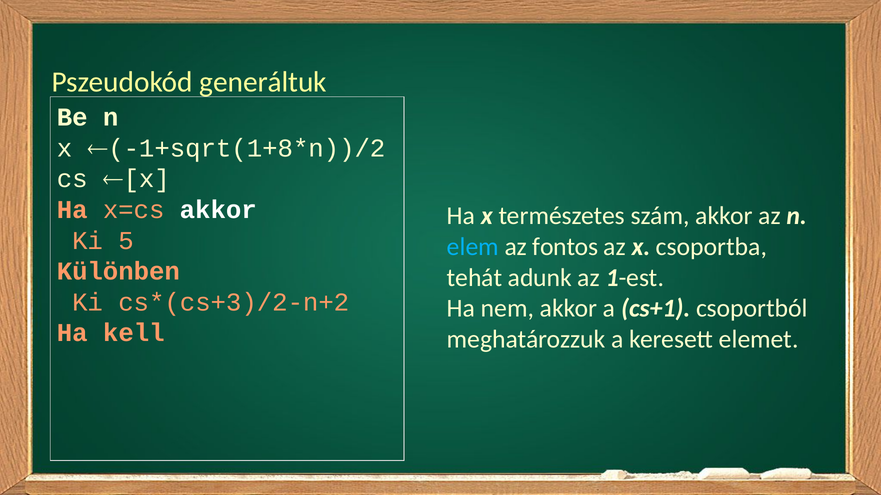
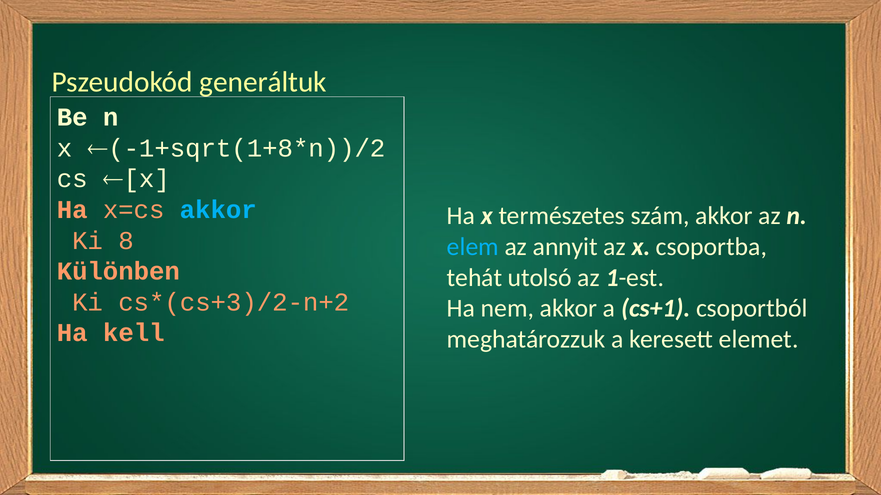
akkor colour: white -> light blue (218, 210)
5: 5 -> 8 (126, 241)
fontos: fontos -> annyit (565, 247)
adunk: adunk -> utolsó (540, 278)
